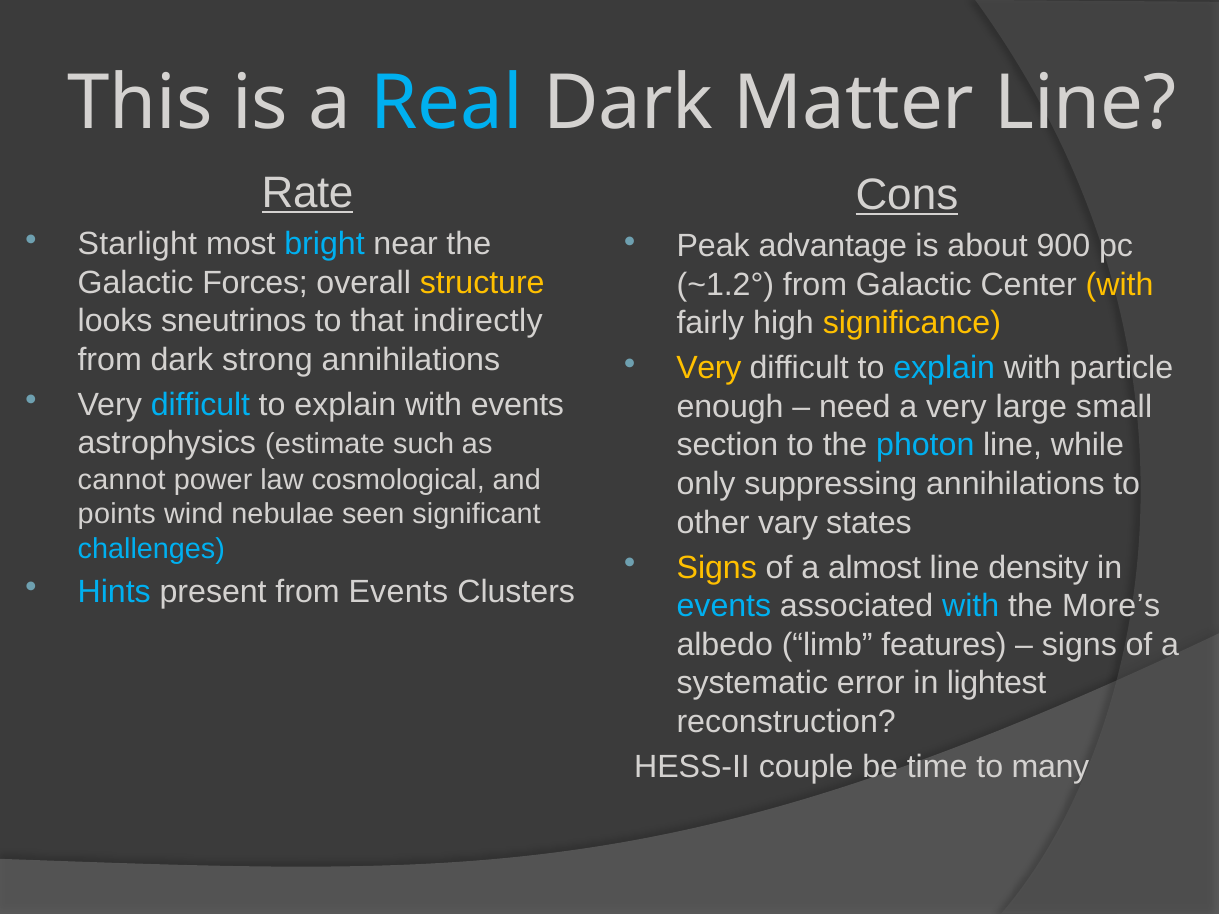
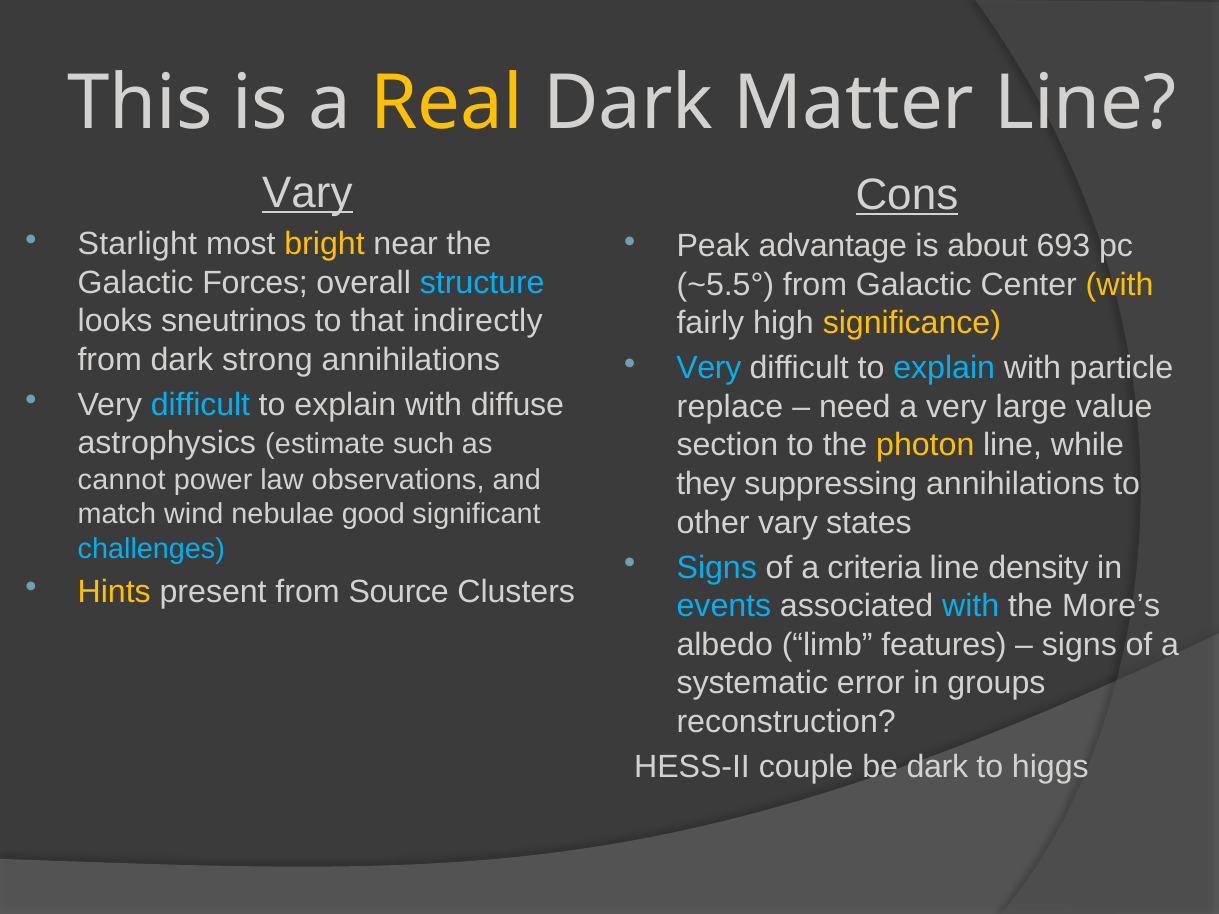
Real colour: light blue -> yellow (447, 104)
Rate: Rate -> Vary (307, 193)
bright colour: light blue -> yellow (325, 244)
900: 900 -> 693 (1063, 246)
structure colour: yellow -> light blue (482, 283)
~1.2°: ~1.2° -> ~5.5° (725, 285)
Very colour: yellow -> light blue (709, 368)
with events: events -> diffuse (517, 405)
enough: enough -> replace (730, 407)
small: small -> value (1114, 407)
photon colour: light blue -> yellow (925, 446)
cosmological: cosmological -> observations (398, 480)
only: only -> they (706, 484)
points: points -> match (117, 514)
seen: seen -> good (373, 514)
Signs colour: yellow -> light blue (717, 568)
almost: almost -> criteria (875, 568)
Hints colour: light blue -> yellow (114, 592)
from Events: Events -> Source (399, 592)
lightest: lightest -> groups (996, 683)
be time: time -> dark (937, 767)
many: many -> higgs (1050, 767)
